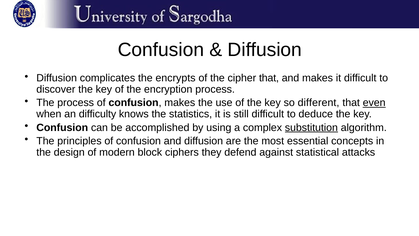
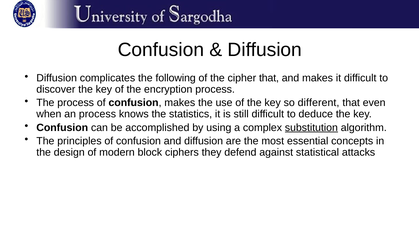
encrypts: encrypts -> following (176, 78)
even underline: present -> none (374, 103)
an difficulty: difficulty -> process (97, 114)
